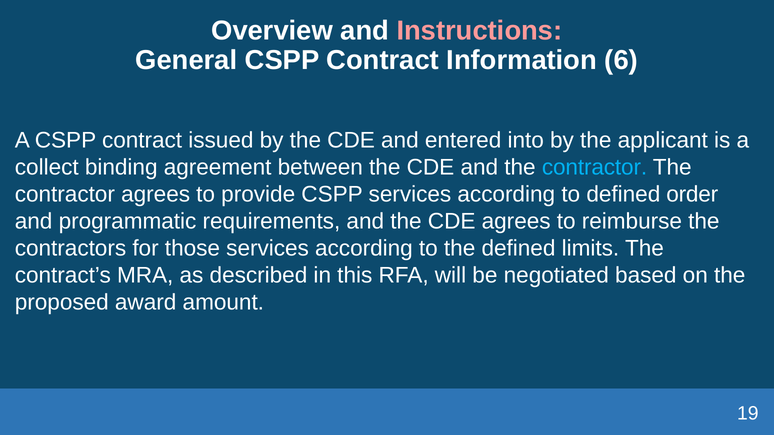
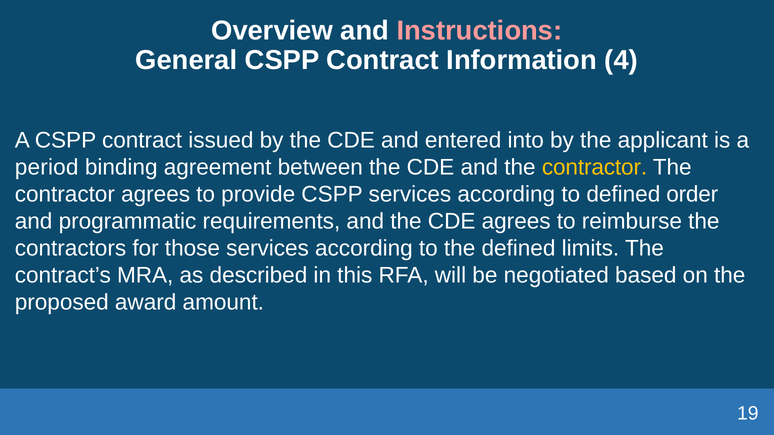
6: 6 -> 4 (621, 60)
collect: collect -> period (47, 167)
contractor colour: light blue -> yellow (595, 167)
